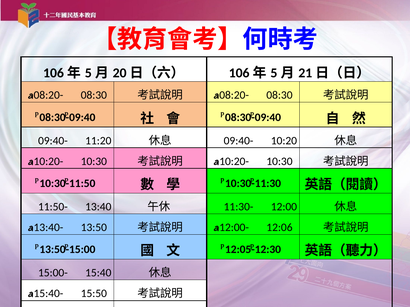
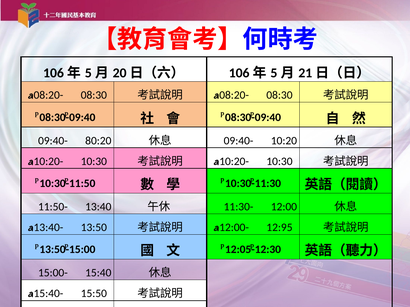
11:20: 11:20 -> 80:20 (98, 141)
12:06: 12:06 -> 12:95 (279, 228)
